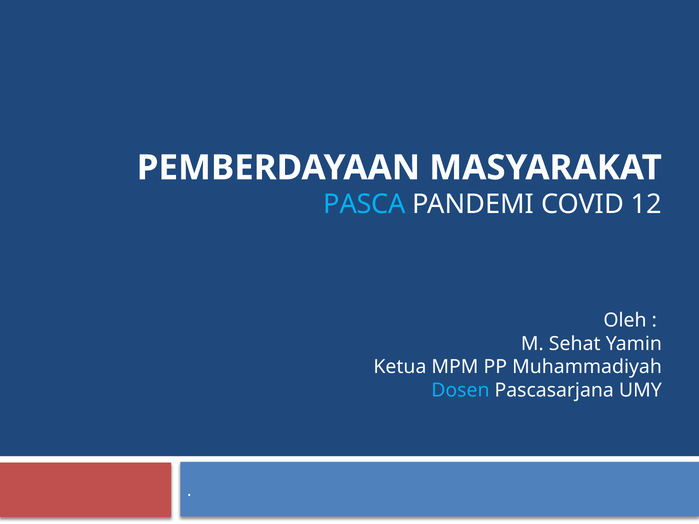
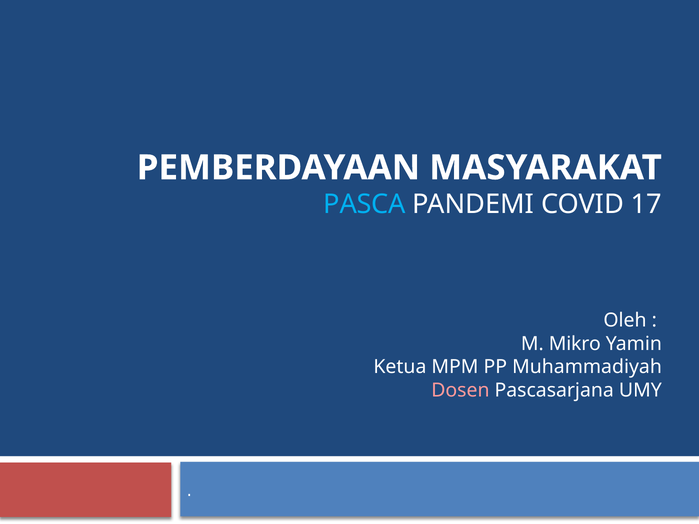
12: 12 -> 17 (646, 205)
Sehat: Sehat -> Mikro (575, 344)
Dosen colour: light blue -> pink (460, 391)
